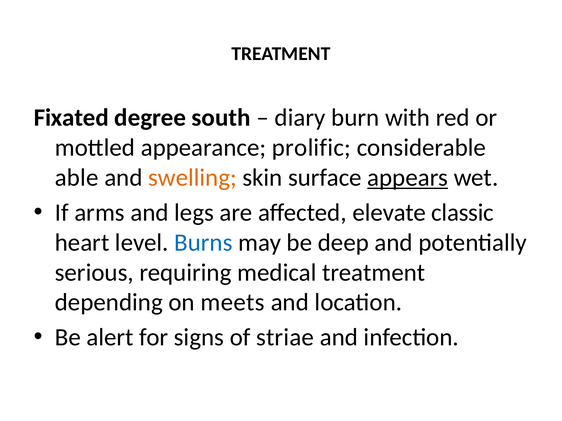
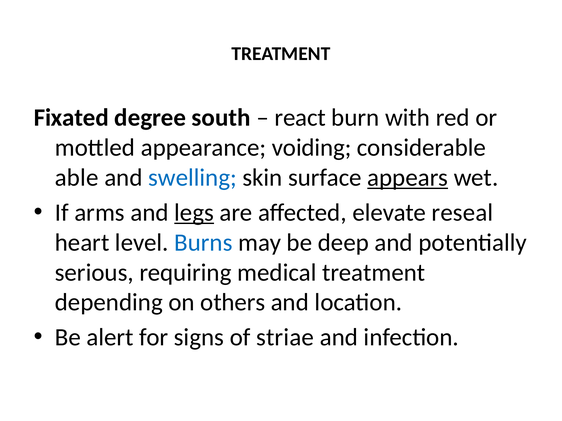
diary: diary -> react (300, 118)
prolific: prolific -> voiding (312, 148)
swelling colour: orange -> blue (192, 178)
legs underline: none -> present (194, 213)
classic: classic -> reseal (462, 213)
meets: meets -> others (233, 303)
